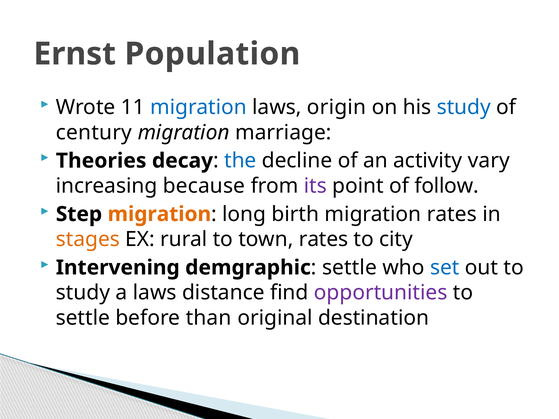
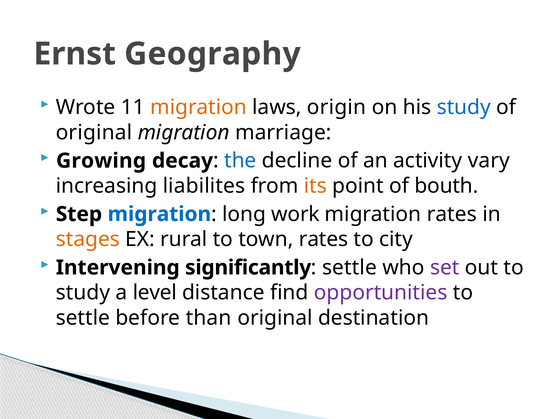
Population: Population -> Geography (212, 54)
migration colour: blue -> orange (199, 107)
century: century -> original (94, 133)
Theories: Theories -> Growing (101, 161)
because: because -> liabilites (204, 186)
its colour: purple -> orange (315, 186)
follow: follow -> bouth (446, 186)
migration colour: orange -> blue (159, 214)
birth: birth -> work (296, 214)
demgraphic: demgraphic -> significantly (248, 268)
set colour: blue -> purple (445, 268)
a laws: laws -> level (155, 293)
